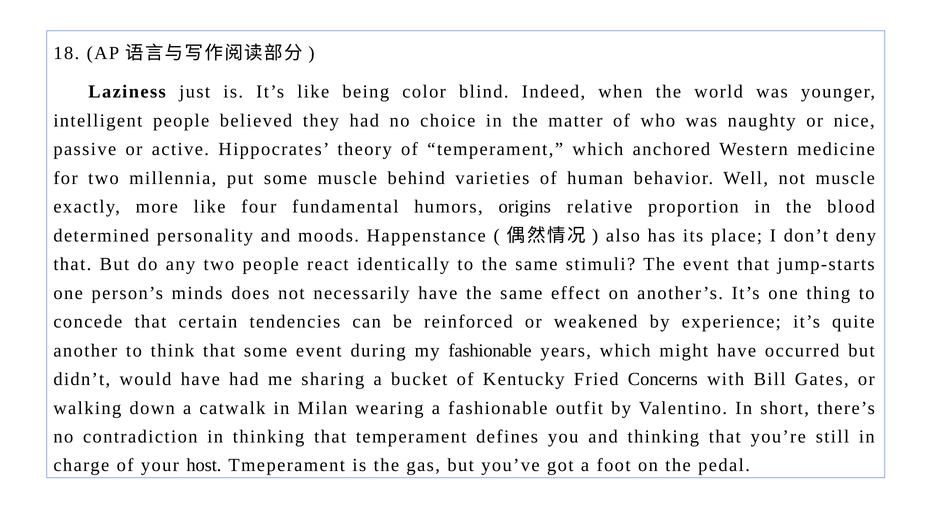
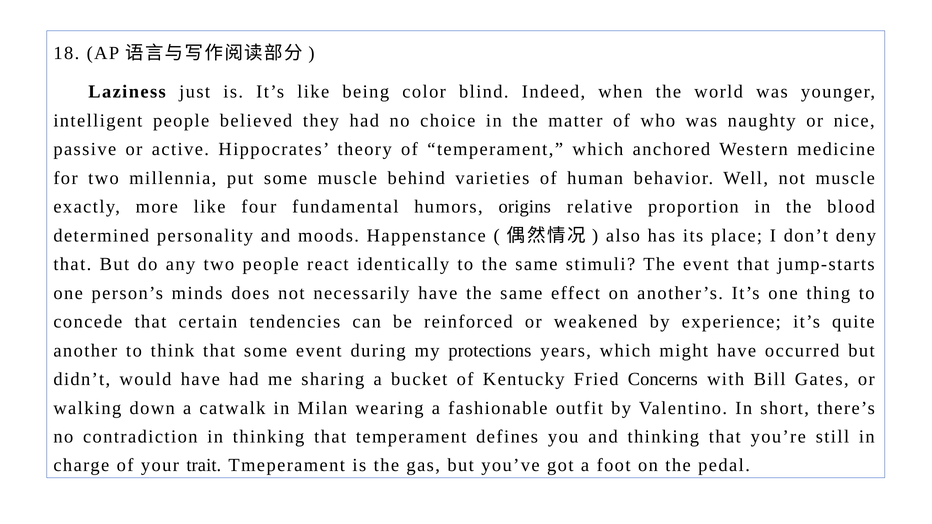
my fashionable: fashionable -> protections (490, 351)
host: host -> trait (204, 466)
